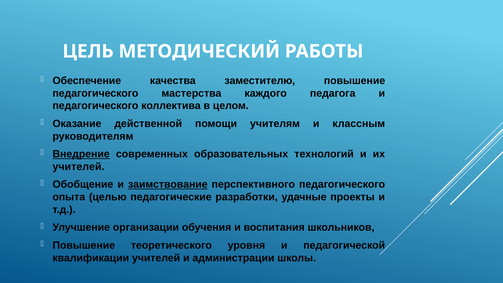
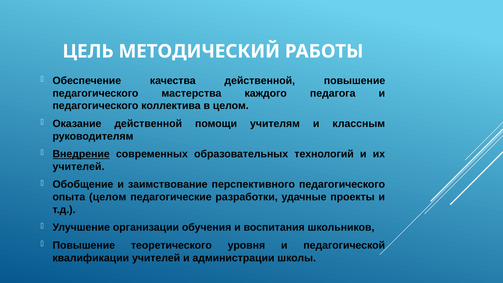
качества заместителю: заместителю -> действенной (260, 81)
заимствование underline: present -> none (168, 184)
опыта целью: целью -> целом (108, 197)
